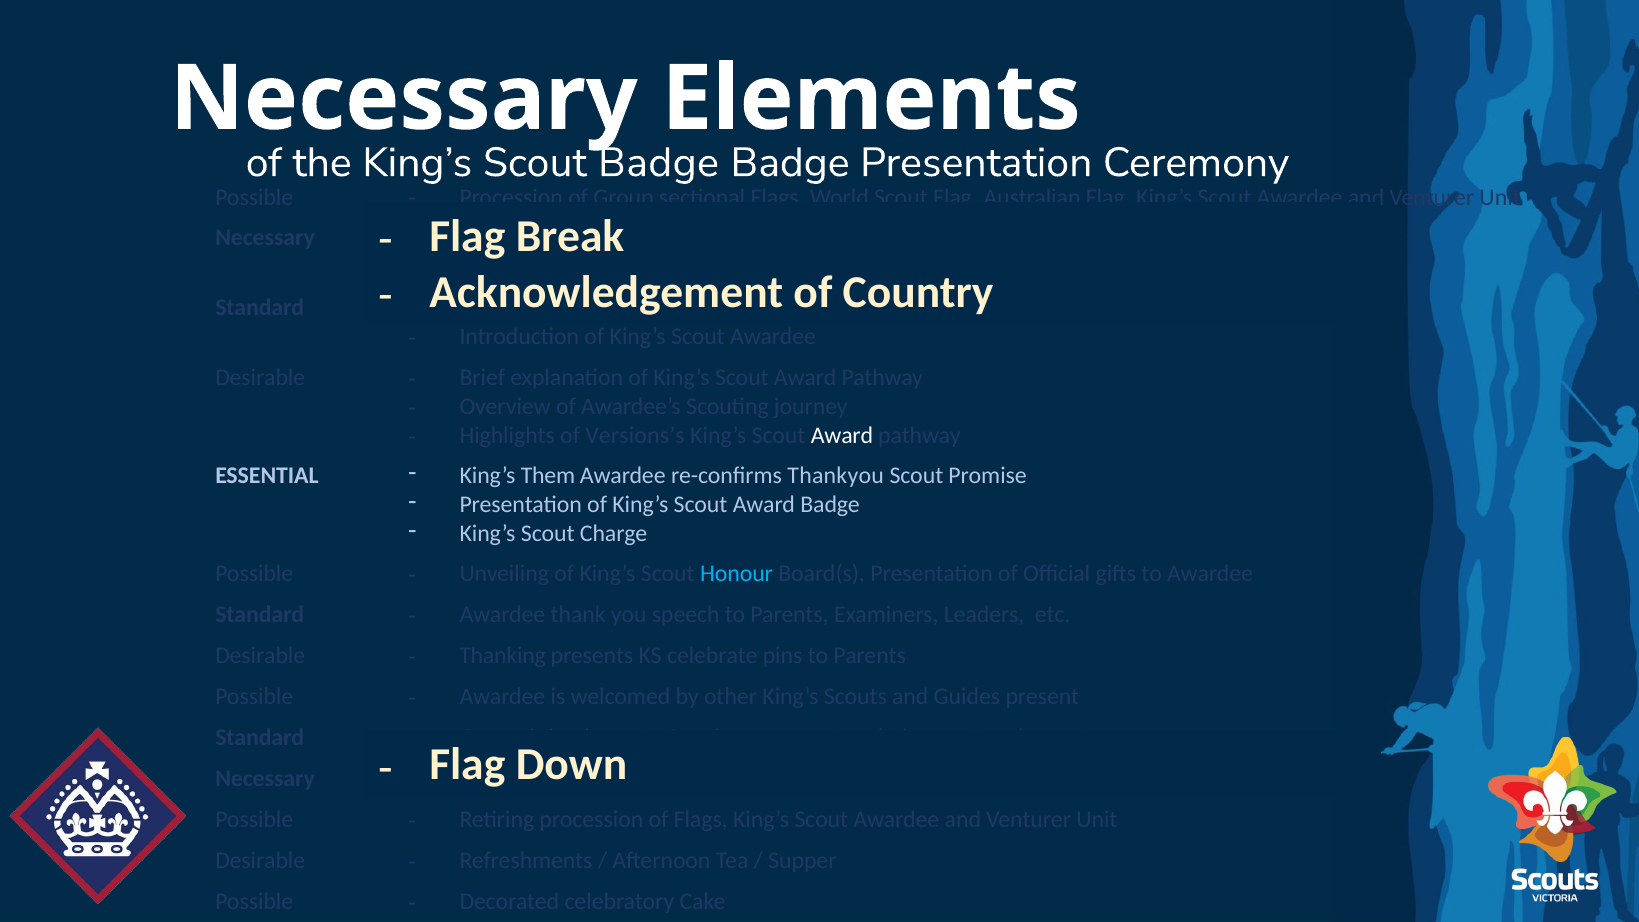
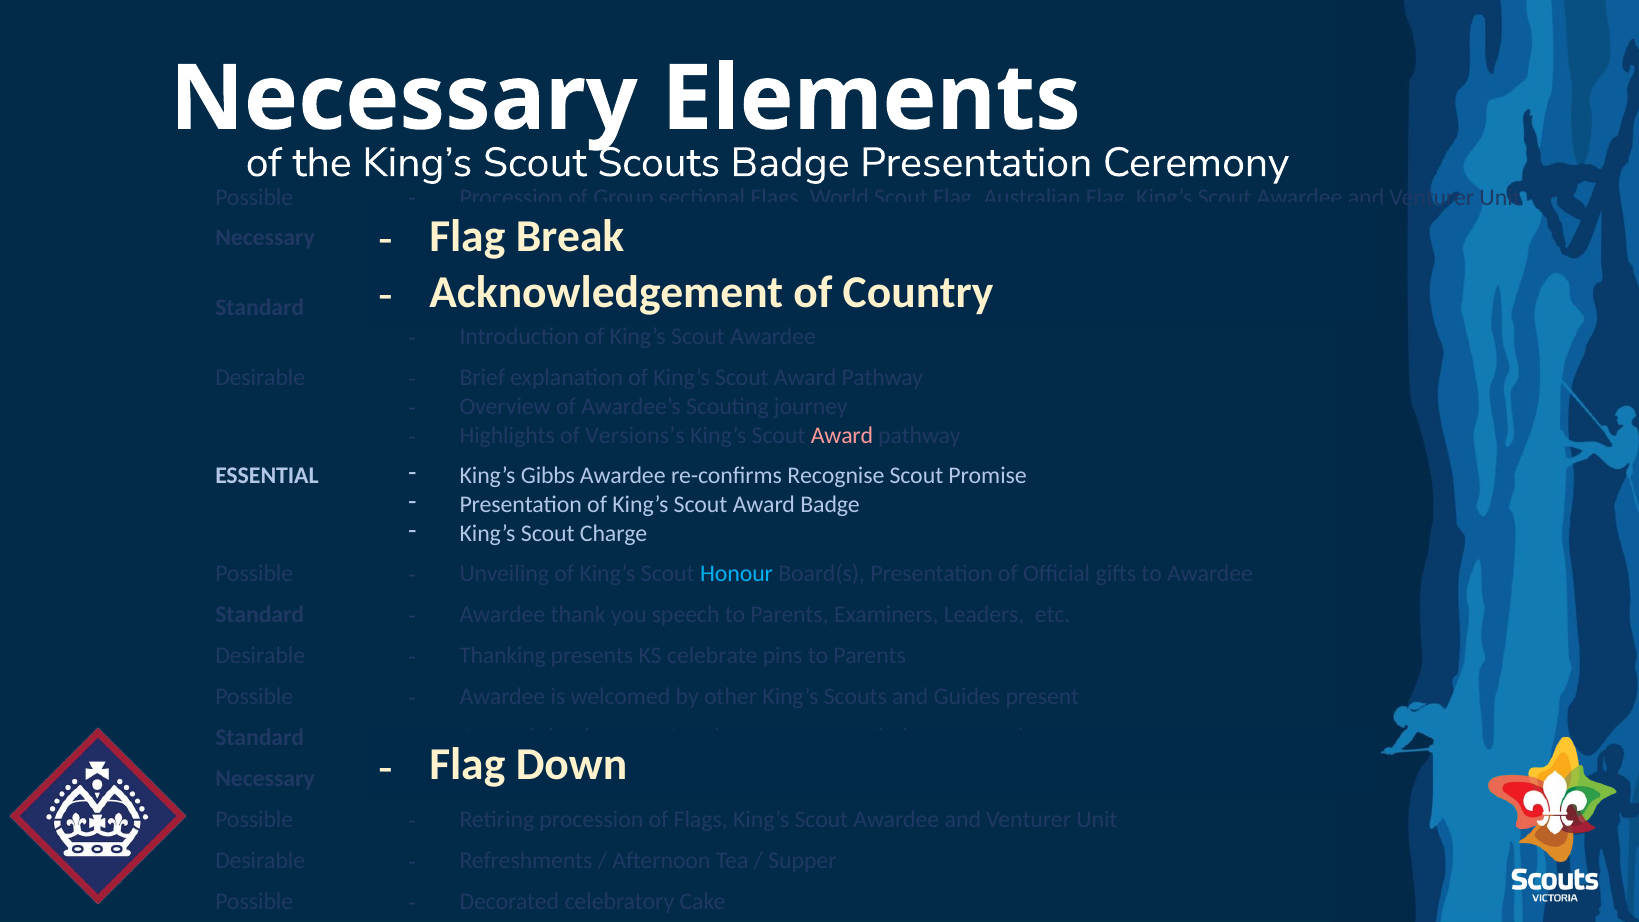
Badge: Badge -> Scouts (659, 163)
Award colour: white -> pink (842, 435)
Them: Them -> Gibbs (548, 476)
Thankyou: Thankyou -> Recognise (836, 476)
